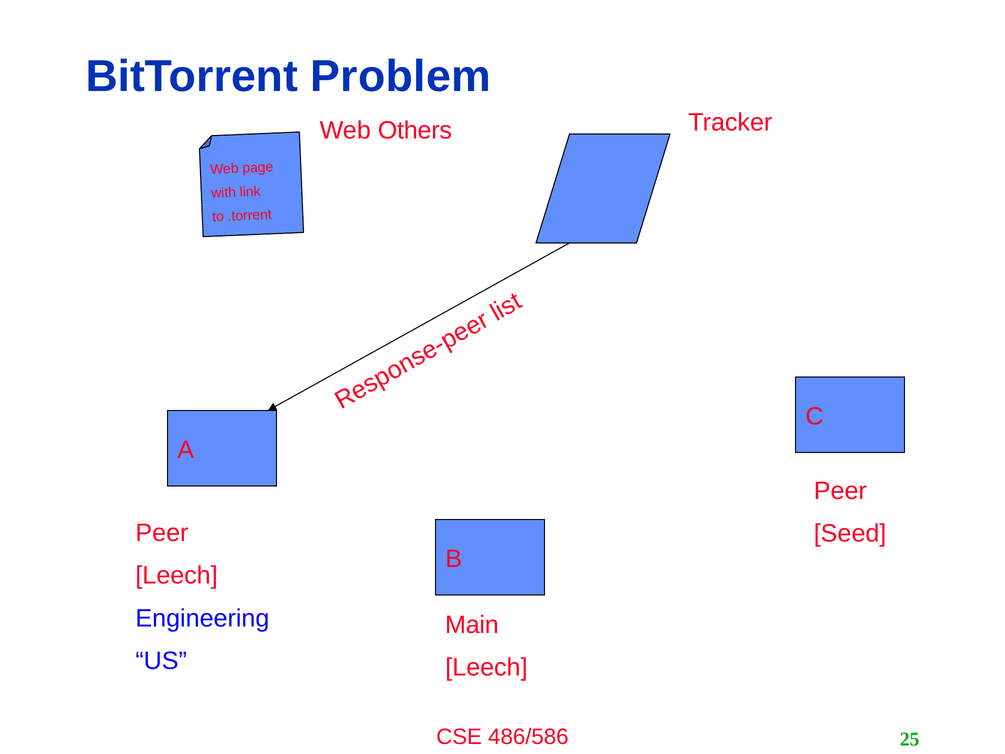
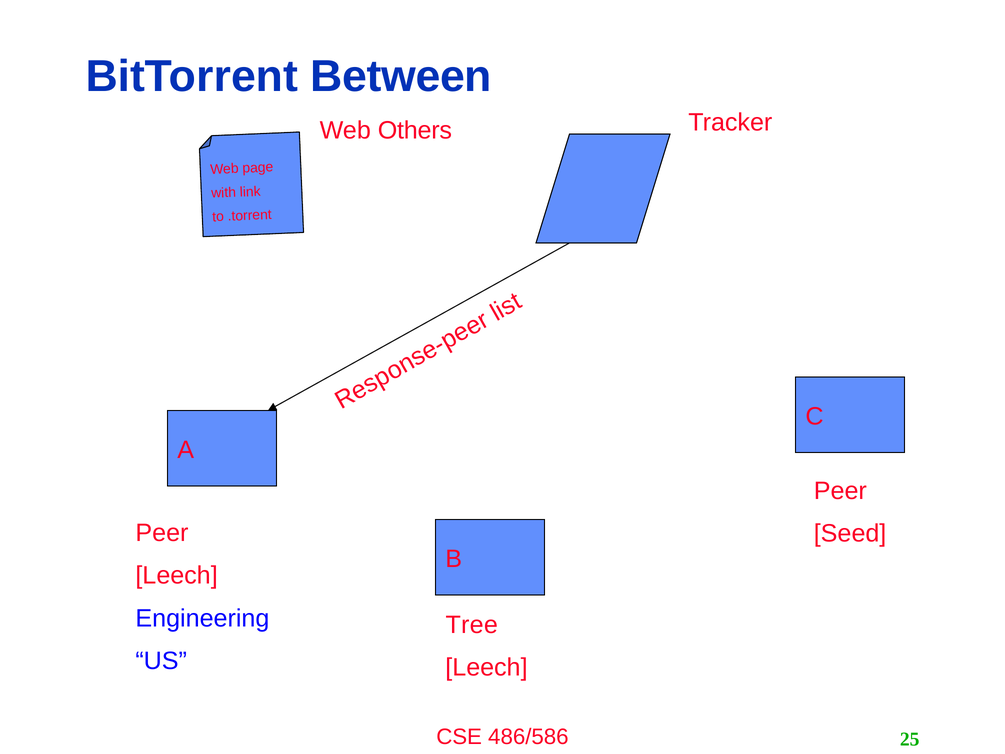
Problem: Problem -> Between (401, 76)
Main: Main -> Tree (472, 625)
